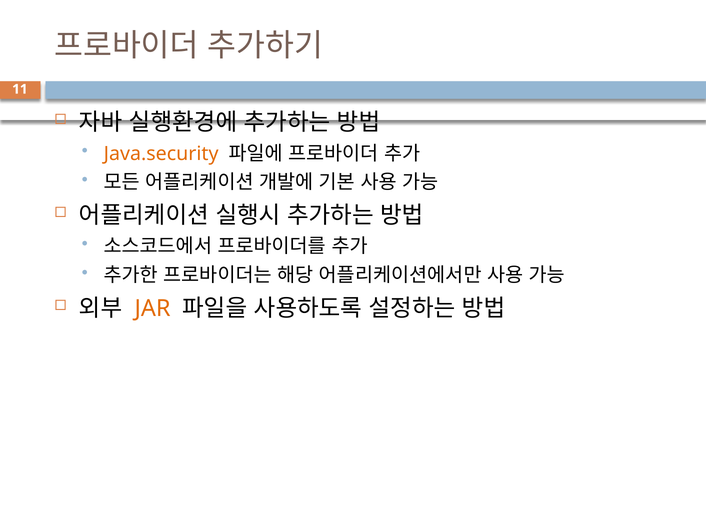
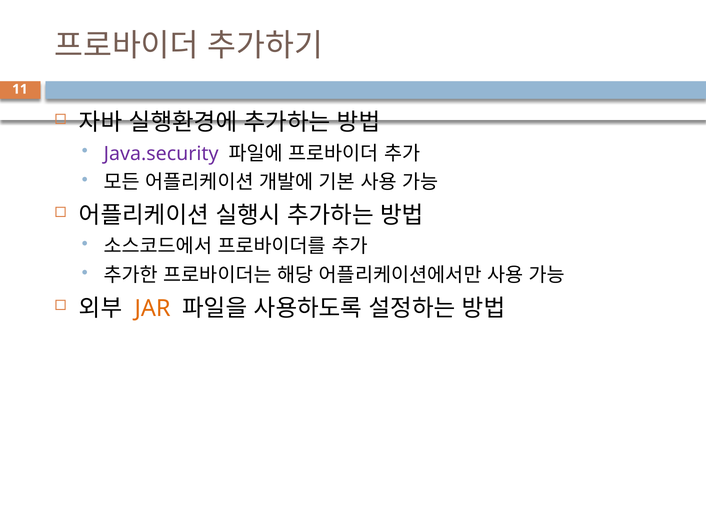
Java.security colour: orange -> purple (161, 154)
